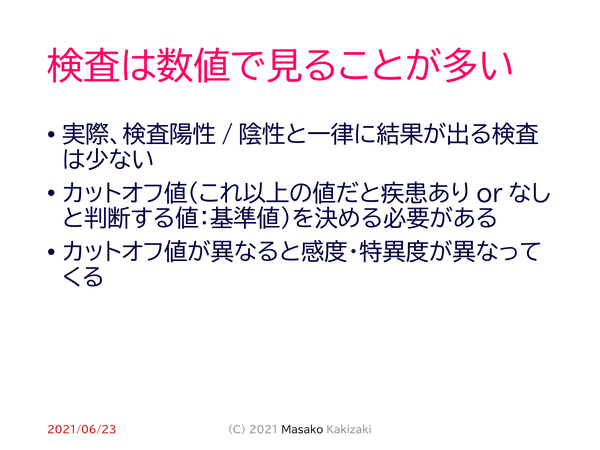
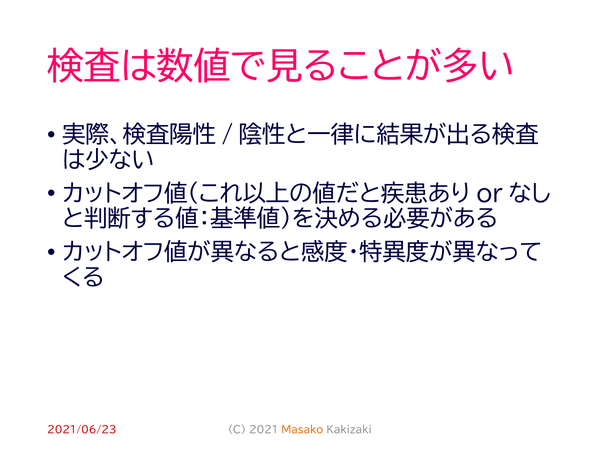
Masako colour: black -> orange (302, 430)
